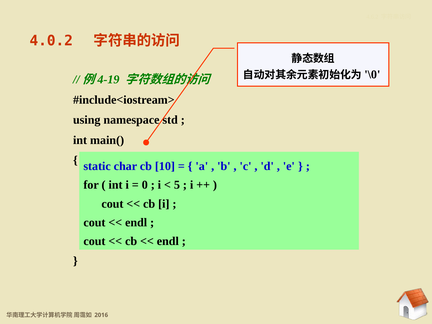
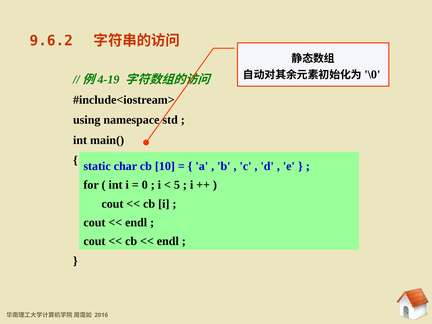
4.0.2: 4.0.2 -> 9.6.2 (51, 41)
